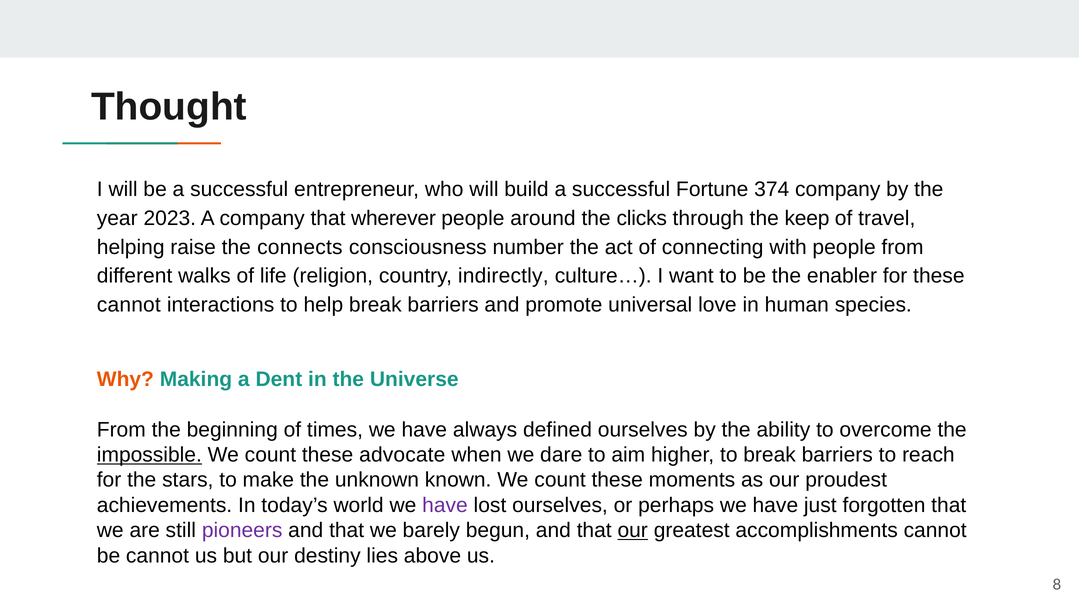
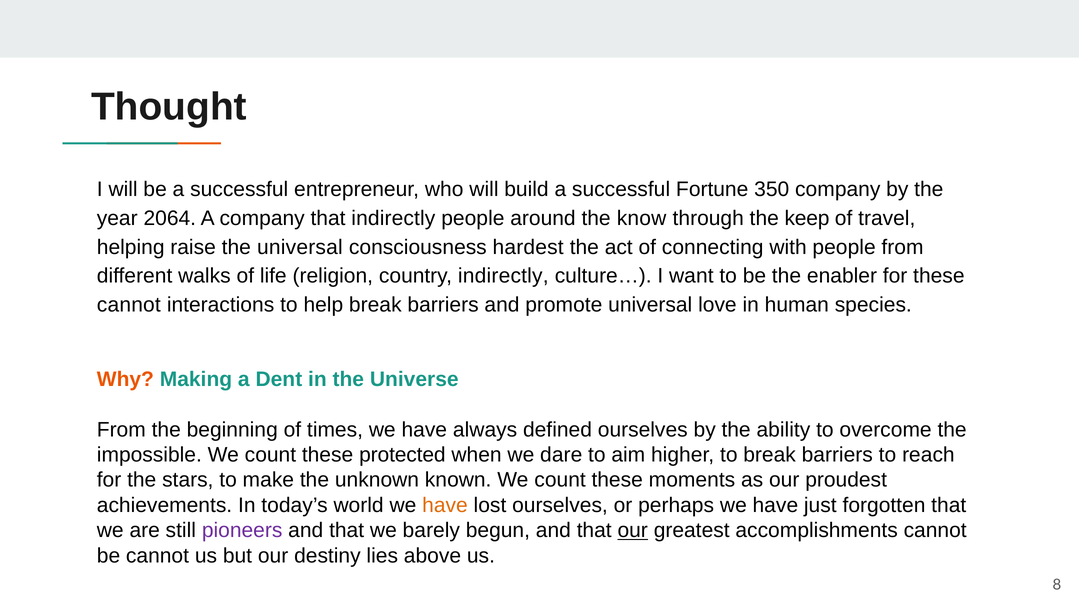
374: 374 -> 350 (772, 189)
2023: 2023 -> 2064 (170, 218)
that wherever: wherever -> indirectly (393, 218)
clicks: clicks -> know (642, 218)
the connects: connects -> universal (300, 247)
number: number -> hardest (528, 247)
impossible underline: present -> none (149, 455)
advocate: advocate -> protected (402, 455)
have colour: purple -> orange (445, 505)
